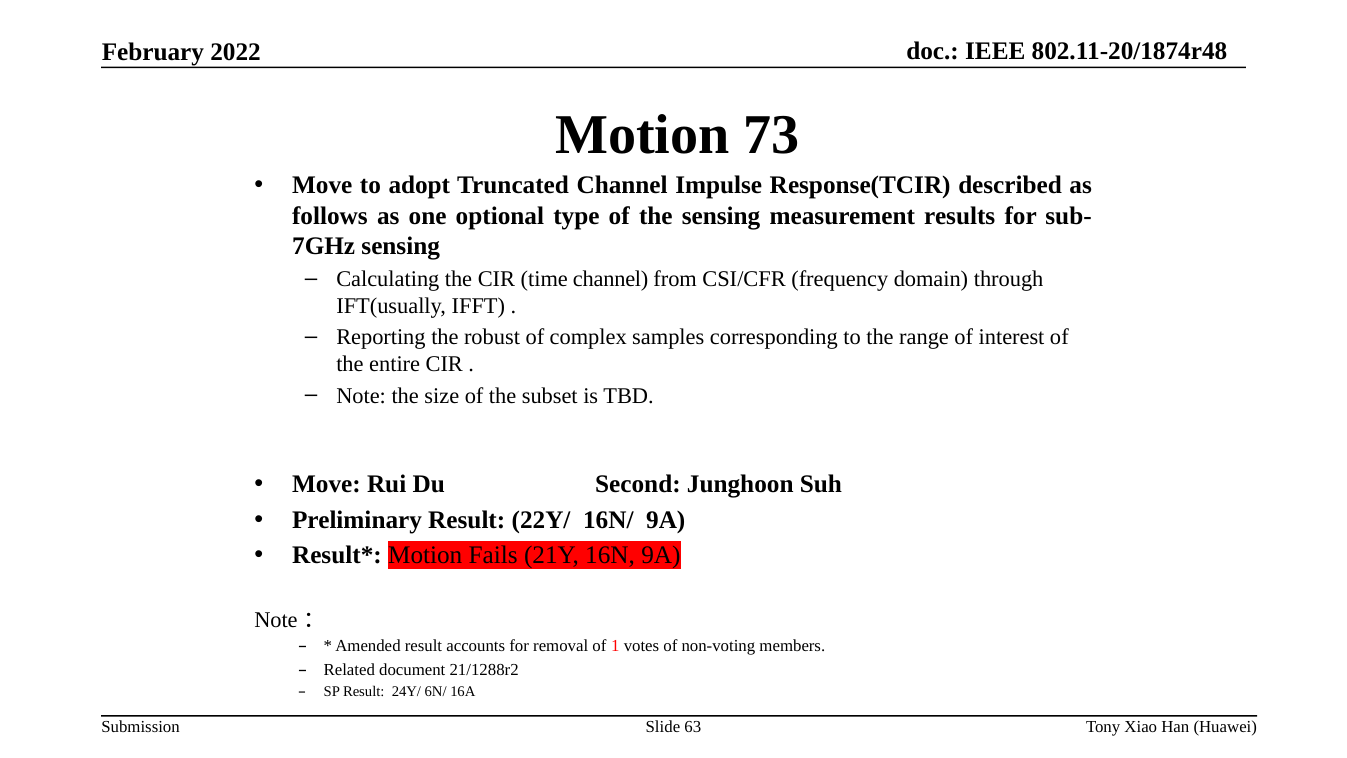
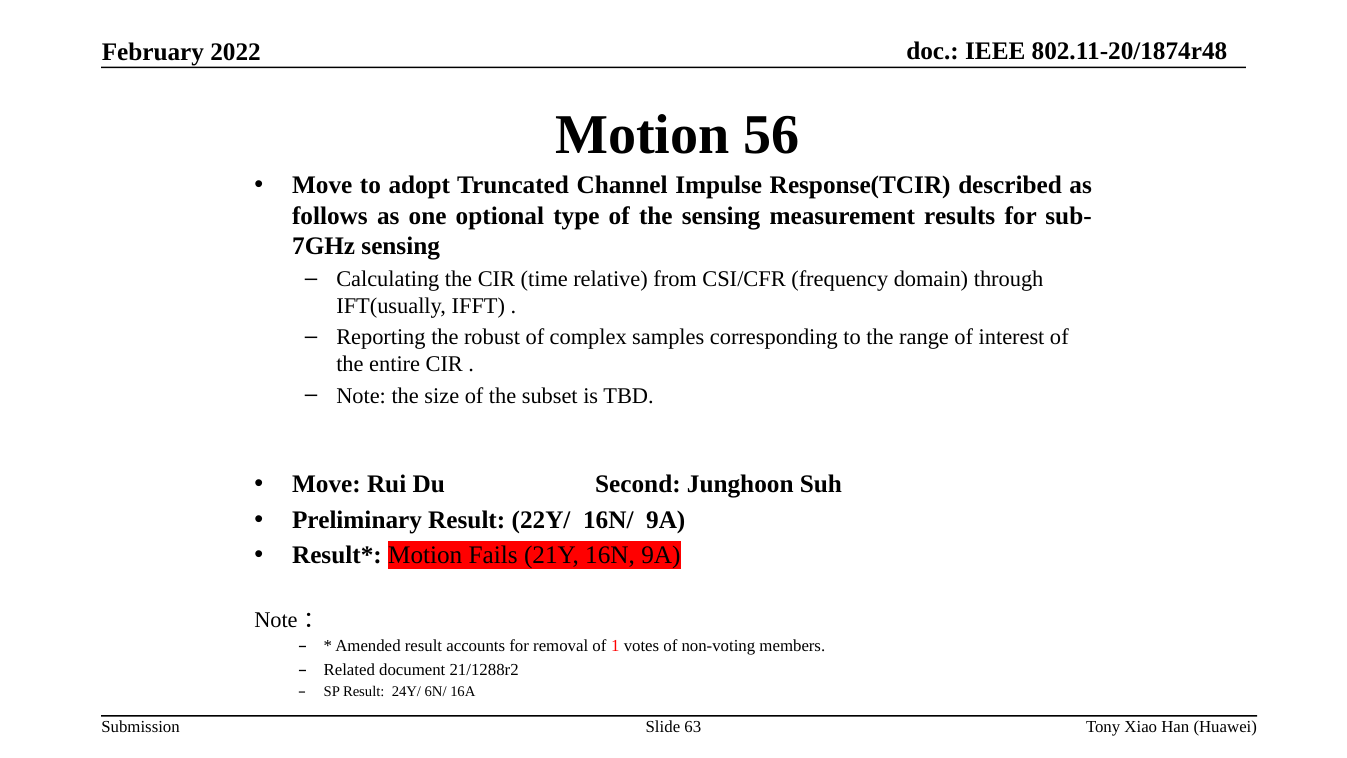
73: 73 -> 56 (772, 135)
time channel: channel -> relative (611, 279)
